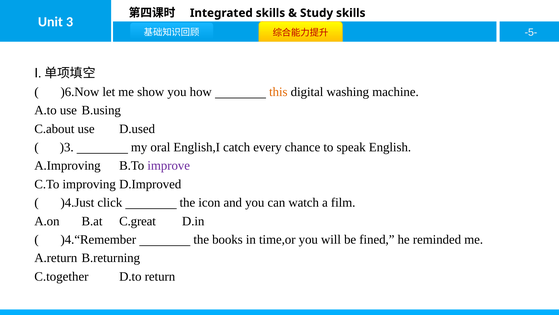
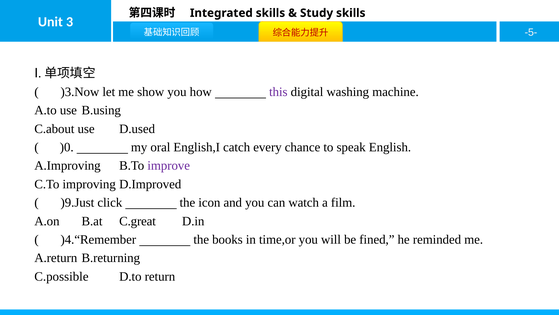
)6.Now: )6.Now -> )3.Now (80, 92)
this colour: orange -> purple (278, 92)
)3: )3 -> )0 (67, 147)
)4.Just: )4.Just -> )9.Just (77, 202)
C.together: C.together -> C.possible (61, 276)
